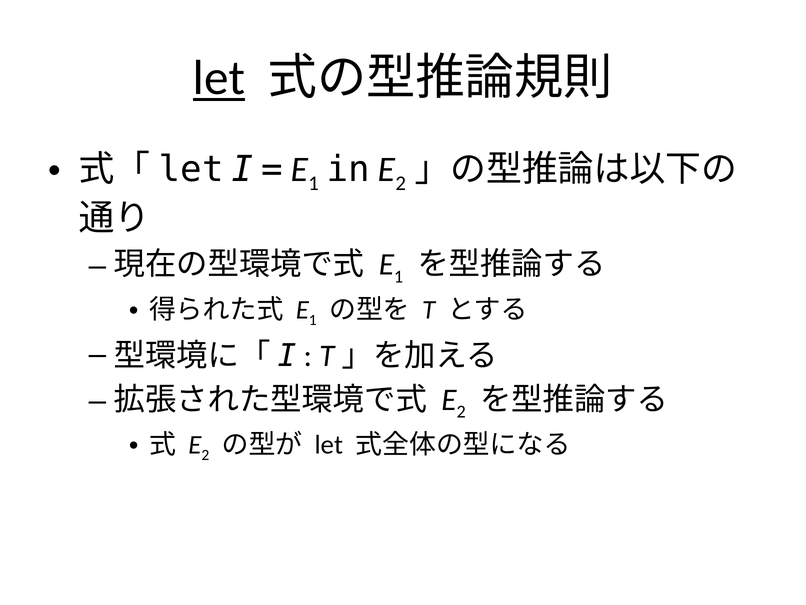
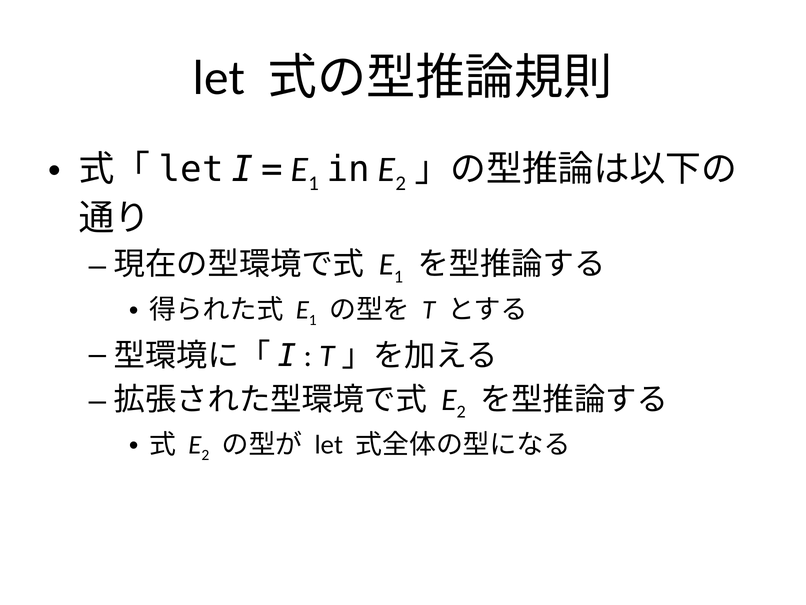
let underline: present -> none (219, 78)
